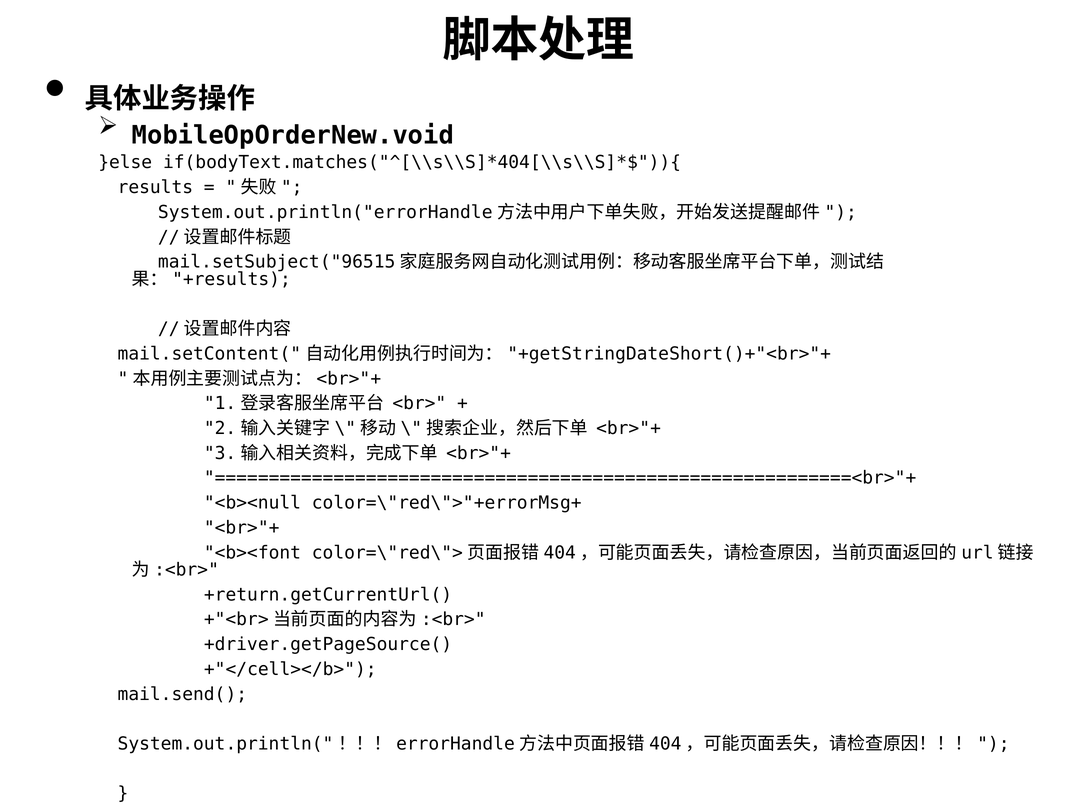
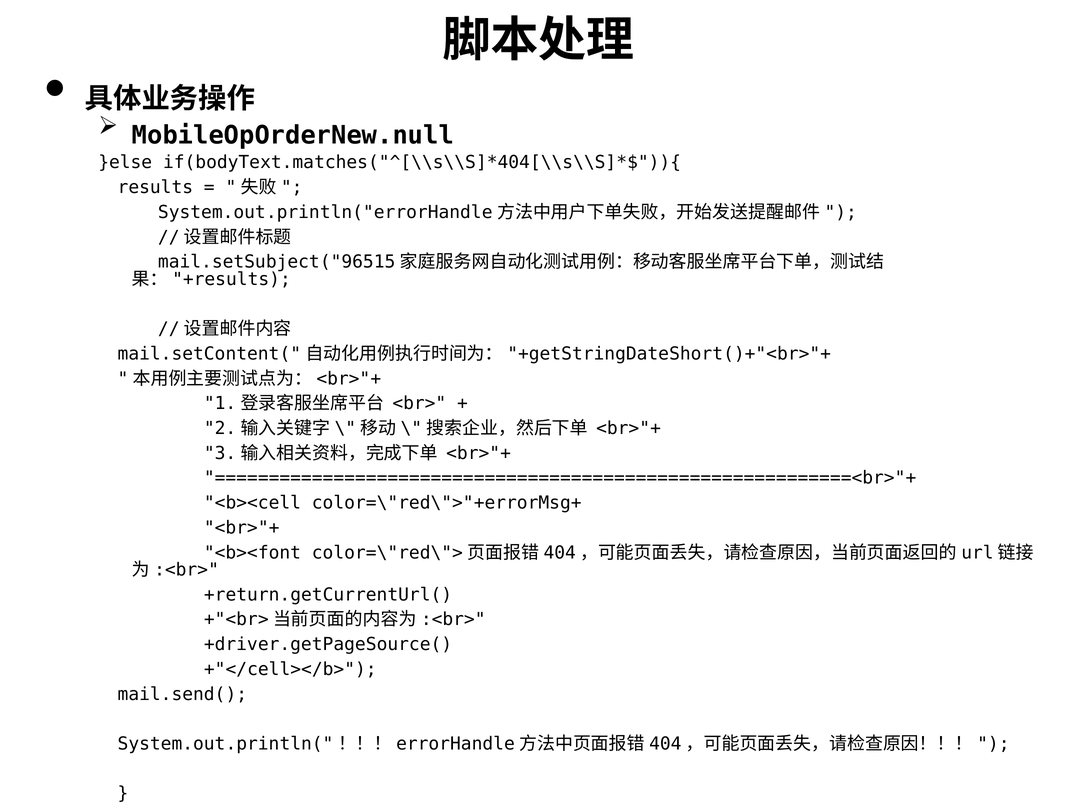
MobileOpOrderNew.void: MobileOpOrderNew.void -> MobileOpOrderNew.null (293, 135)
<b><null: <b><null -> <b><cell (252, 503)
